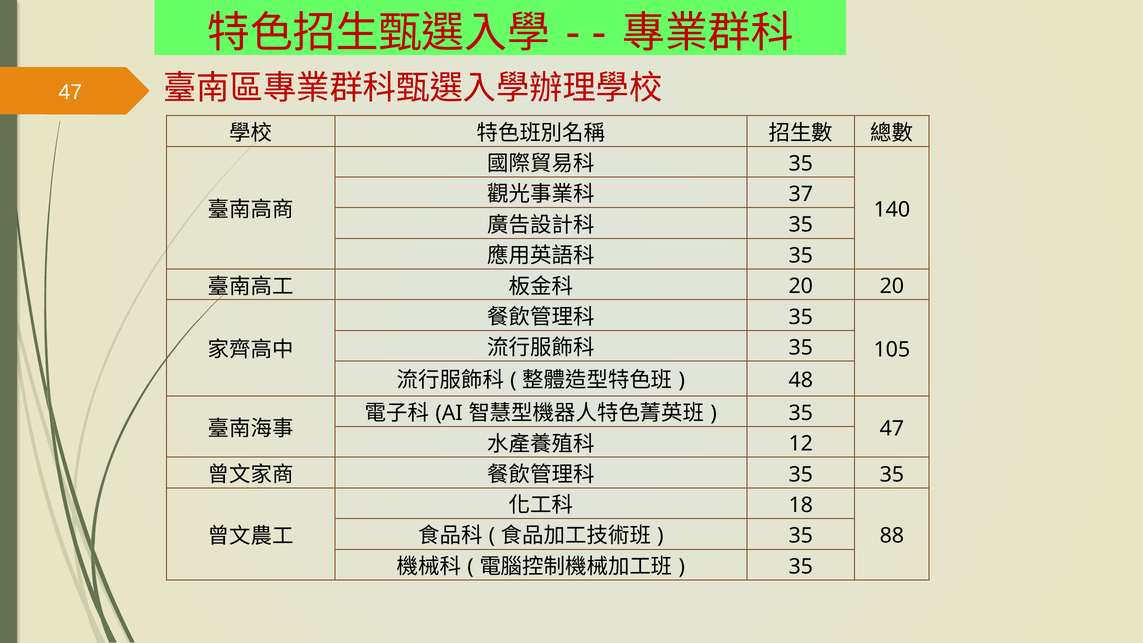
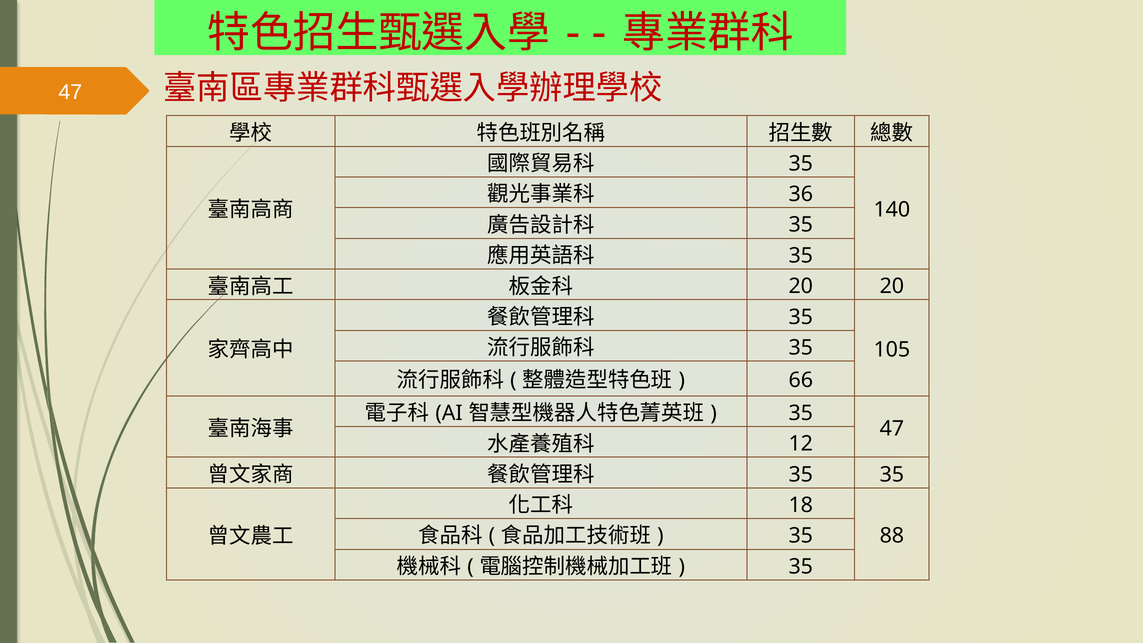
37: 37 -> 36 (801, 194)
48: 48 -> 66 (801, 380)
